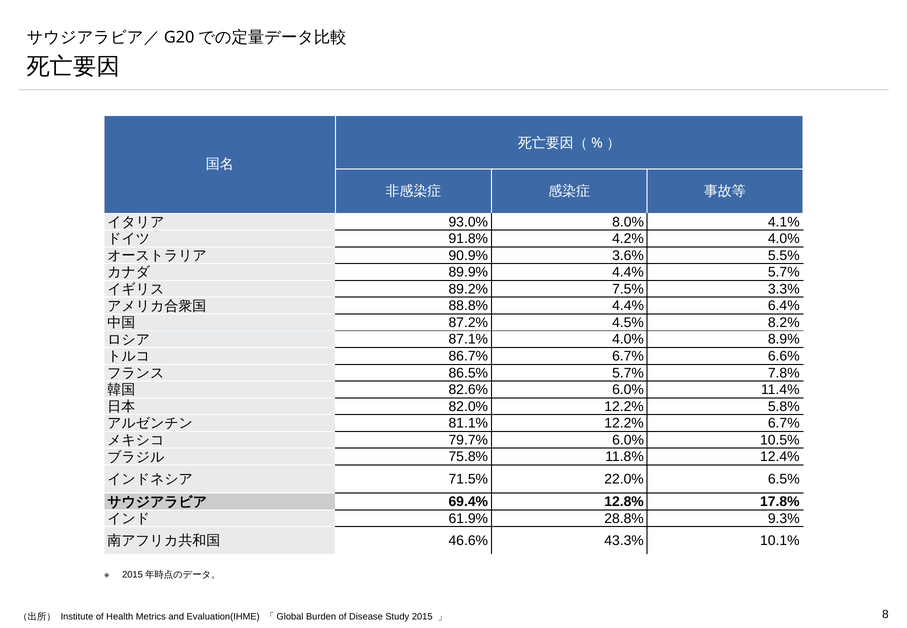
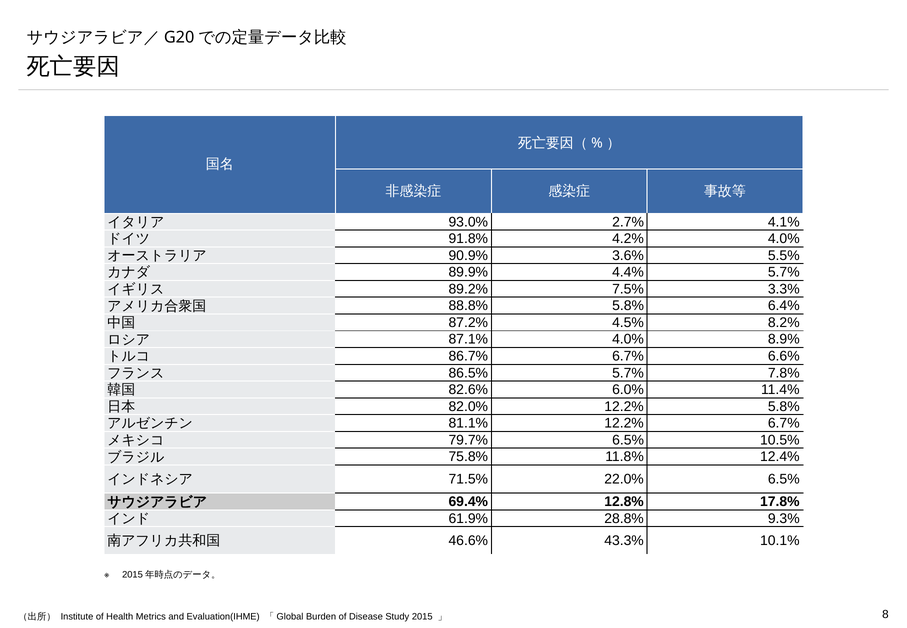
8.0%: 8.0% -> 2.7% (628, 222)
88.8% 4.4%: 4.4% -> 5.8% (628, 306)
79.7% 6.0%: 6.0% -> 6.5% (628, 440)
